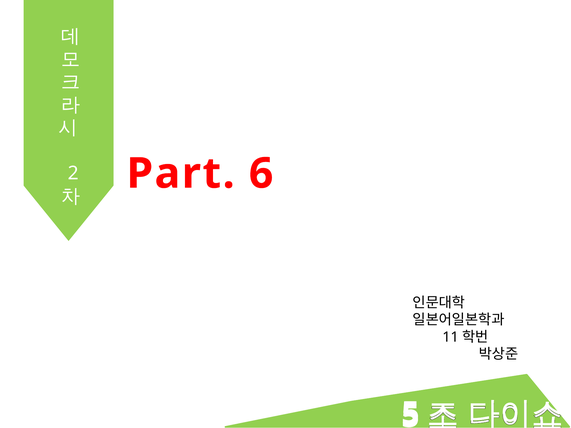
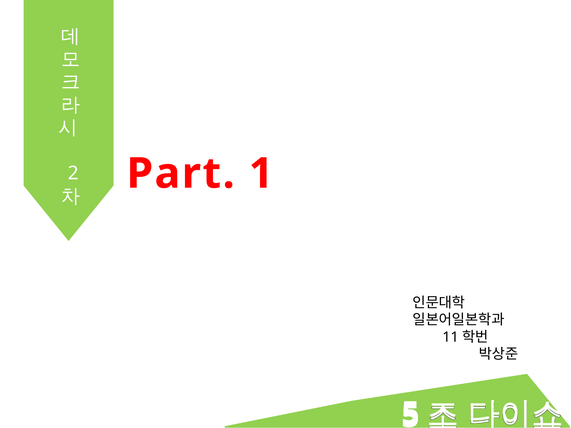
6: 6 -> 1 (261, 174)
